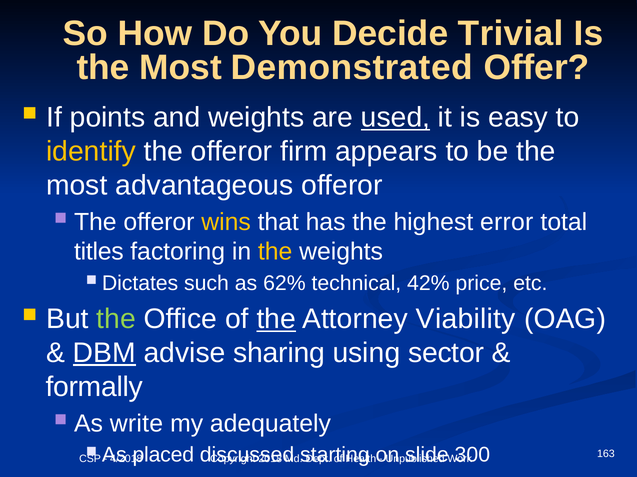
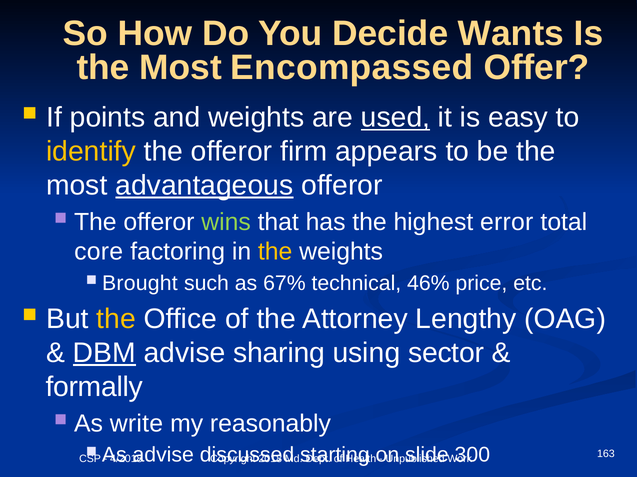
Trivial: Trivial -> Wants (511, 34)
Demonstrated: Demonstrated -> Encompassed (352, 68)
advantageous underline: none -> present (204, 186)
wins colour: yellow -> light green (226, 222)
titles: titles -> core (99, 252)
Dictates: Dictates -> Brought (140, 284)
62%: 62% -> 67% (284, 284)
42%: 42% -> 46% (428, 284)
the colour: light green -> yellow (116, 319)
the underline: present -> none (276, 319)
Viability: Viability -> Lengthy (466, 319)
adequately: adequately -> reasonably (270, 424)
placed: placed -> advise (163, 456)
